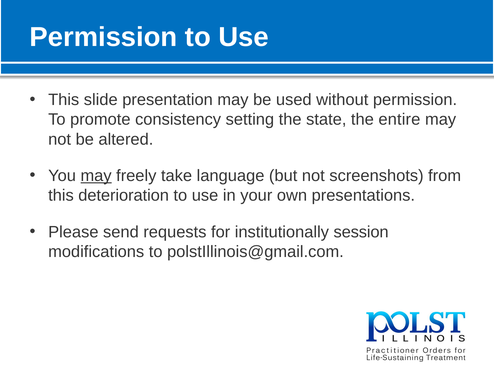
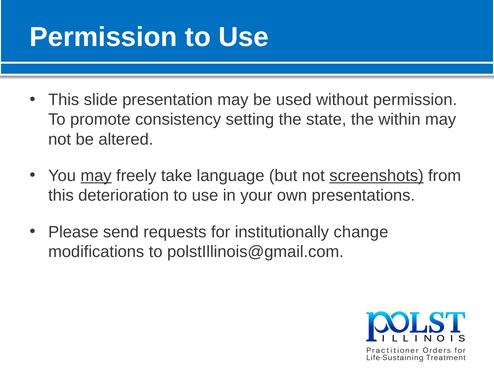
entire: entire -> within (399, 120)
screenshots underline: none -> present (377, 176)
session: session -> change (361, 232)
